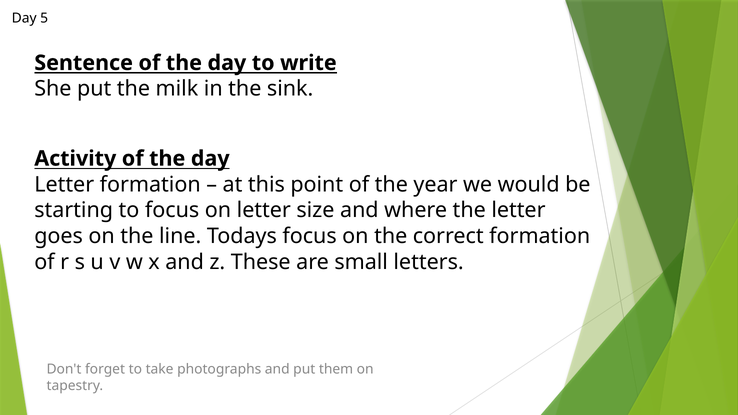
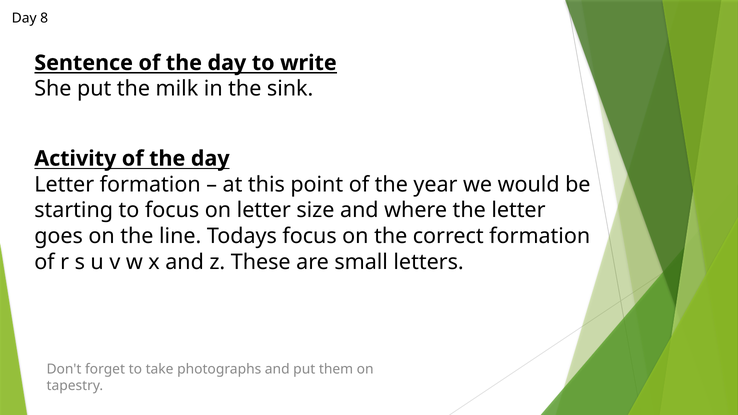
5: 5 -> 8 (44, 18)
